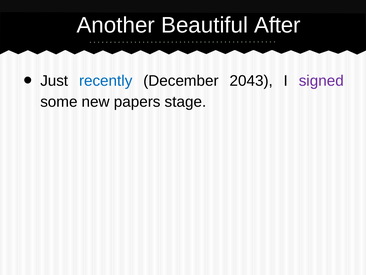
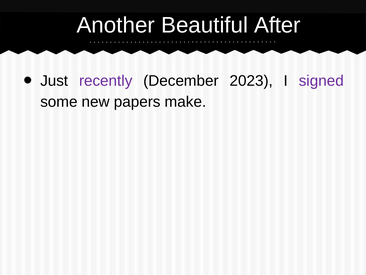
recently colour: blue -> purple (106, 81)
2043: 2043 -> 2023 (251, 81)
stage: stage -> make (186, 102)
